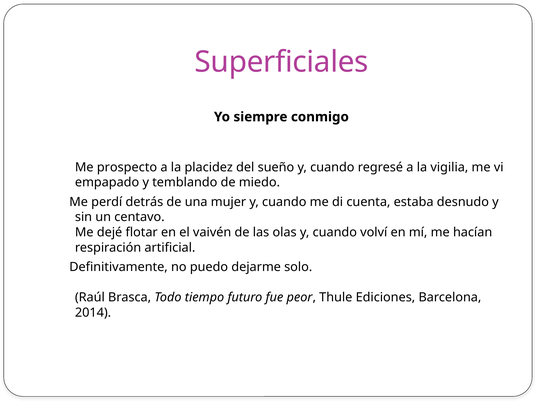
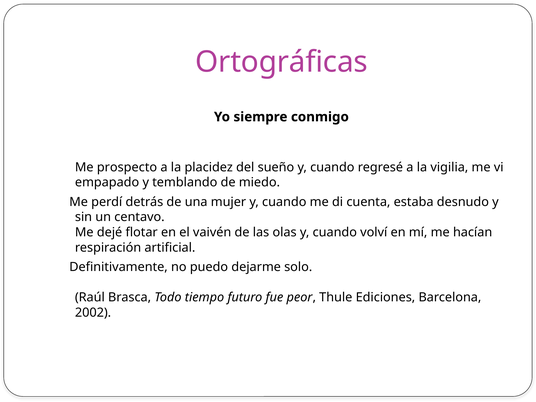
Superficiales: Superficiales -> Ortográficas (282, 62)
2014: 2014 -> 2002 (93, 313)
